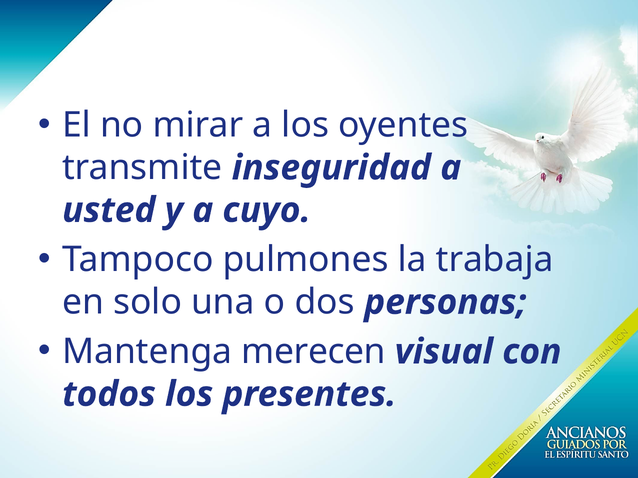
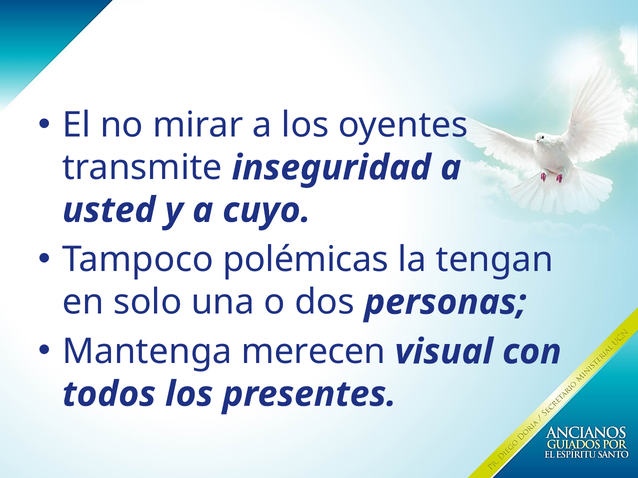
pulmones: pulmones -> polémicas (306, 260)
trabaja: trabaja -> tengan (495, 260)
